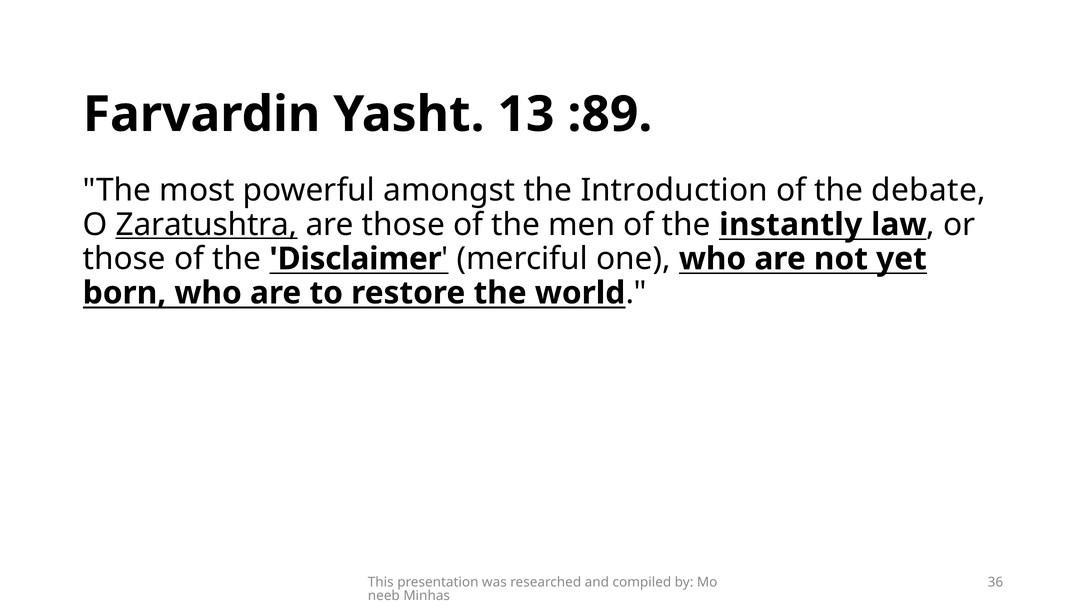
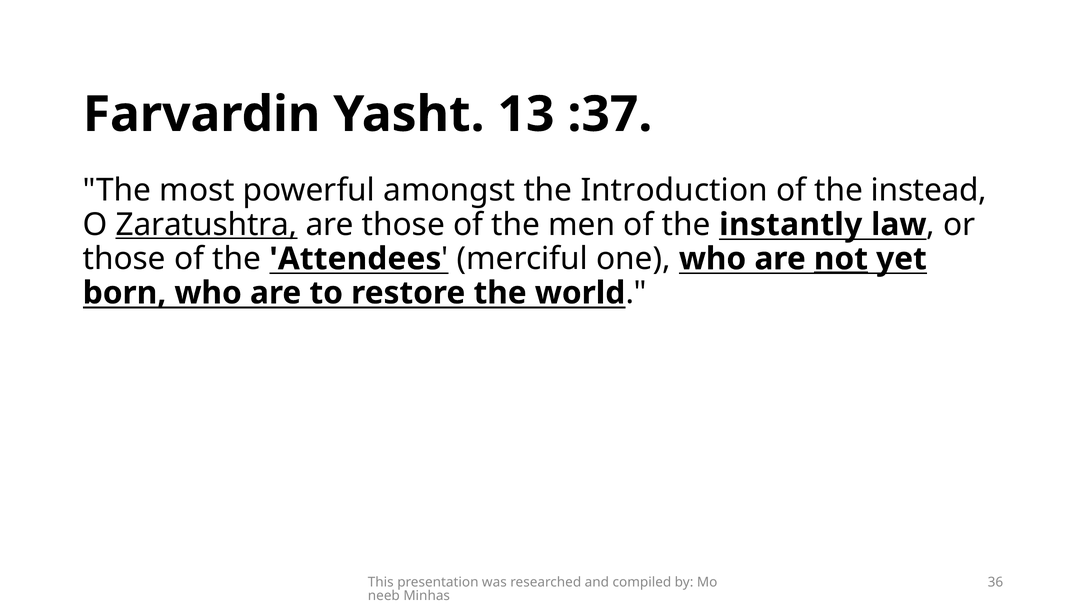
:89: :89 -> :37 (610, 114)
debate: debate -> instead (929, 190)
Disclaimer: Disclaimer -> Attendees (355, 259)
not underline: none -> present (841, 259)
